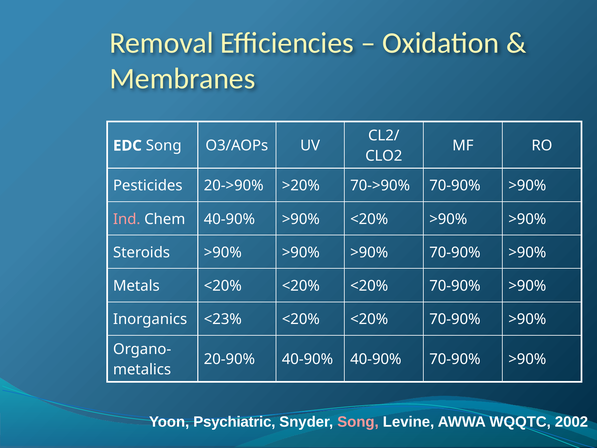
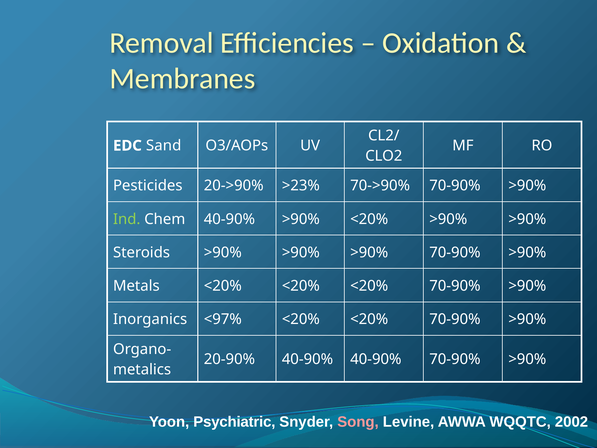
EDC Song: Song -> Sand (164, 146)
>20%: >20% -> >23% (301, 186)
Ind colour: pink -> light green (127, 219)
<23%: <23% -> <97% (223, 319)
